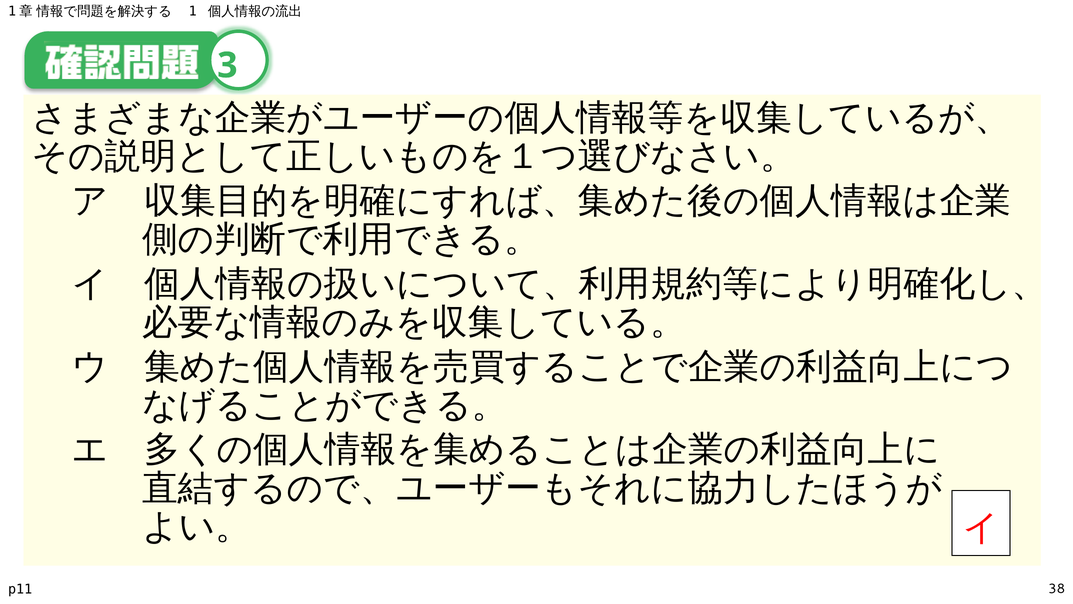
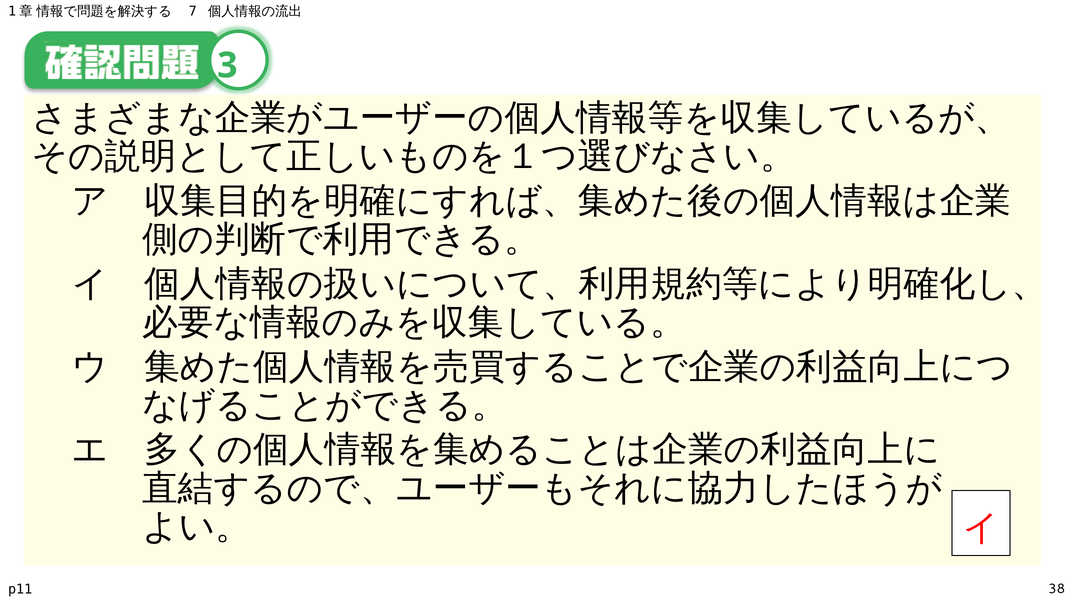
1: 1 -> 7 (193, 11)
